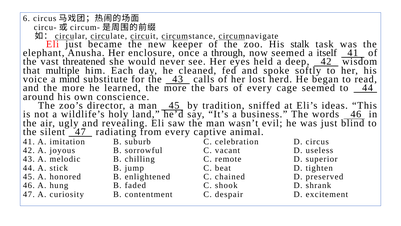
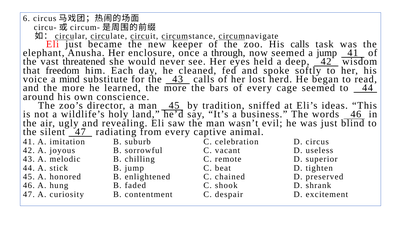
His stalk: stalk -> calls (300, 44)
a itself: itself -> jump (327, 53)
multiple: multiple -> freedom (62, 70)
